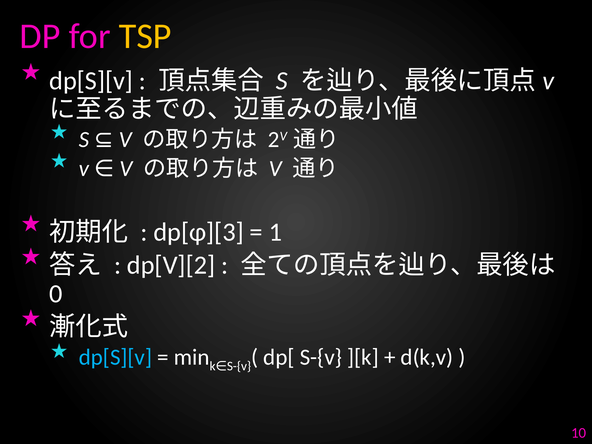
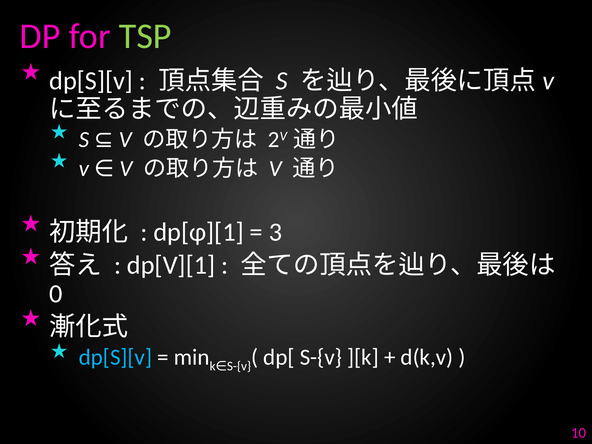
TSP colour: yellow -> light green (145, 36)
dp[φ][3: dp[φ][3 -> dp[φ][1 (199, 232)
1: 1 -> 3 (275, 232)
dp[V][2: dp[V][2 -> dp[V][1 (171, 265)
